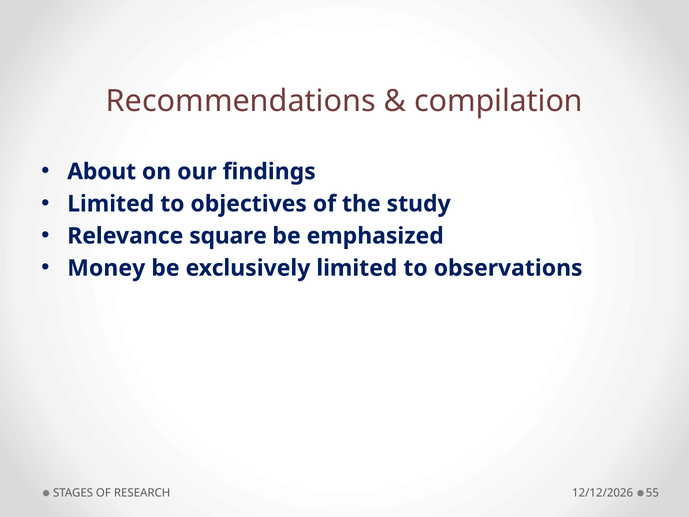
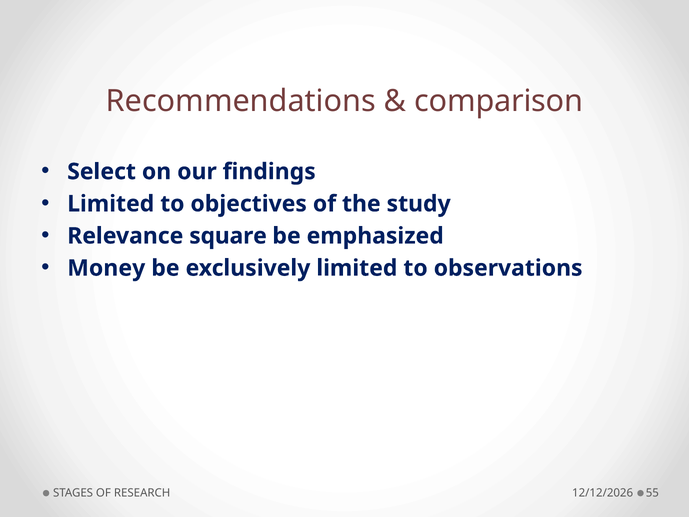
compilation: compilation -> comparison (499, 101)
About: About -> Select (102, 172)
